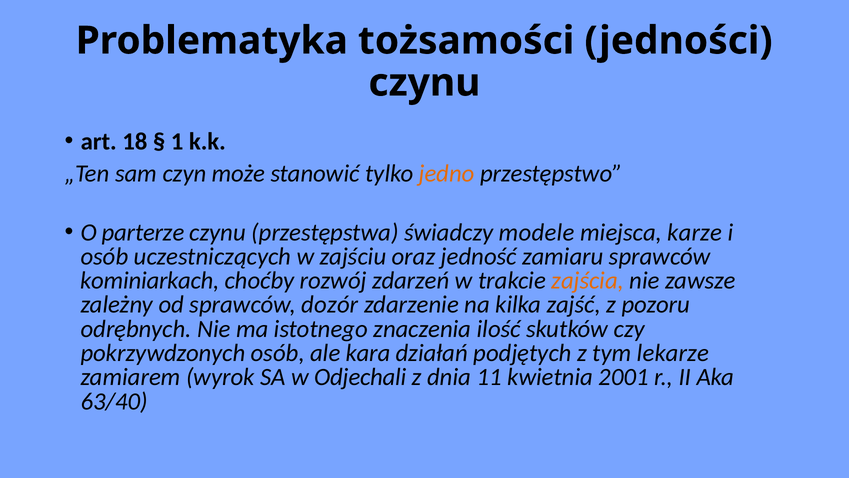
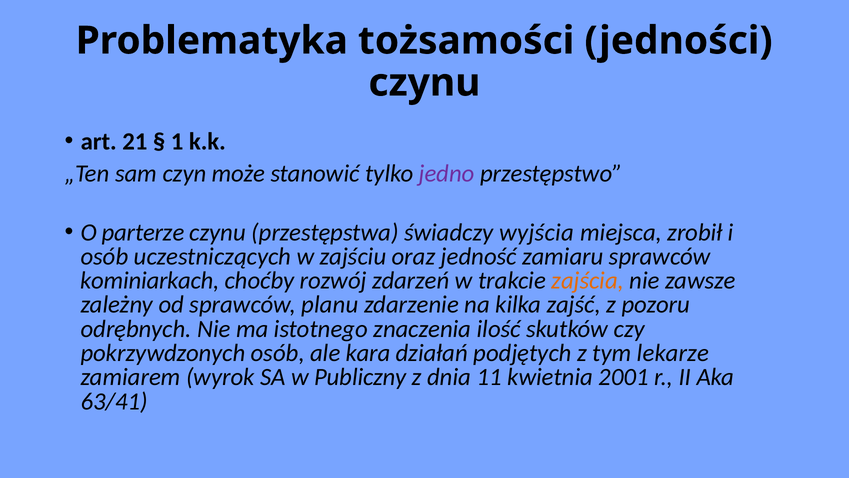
18: 18 -> 21 (135, 141)
jedno colour: orange -> purple (447, 173)
modele: modele -> wyjścia (537, 232)
karze: karze -> zrobił (695, 232)
dozór: dozór -> planu (330, 305)
Odjechali: Odjechali -> Publiczny (360, 377)
63/40: 63/40 -> 63/41 (114, 401)
